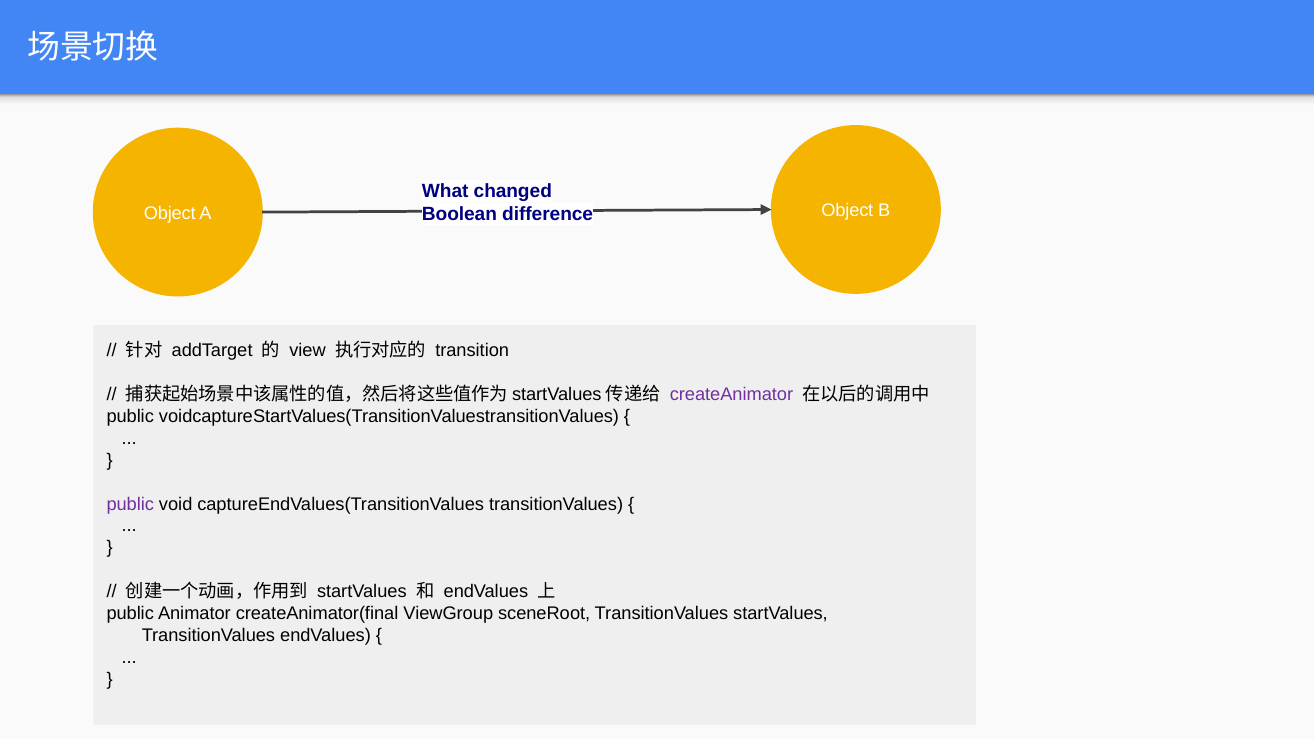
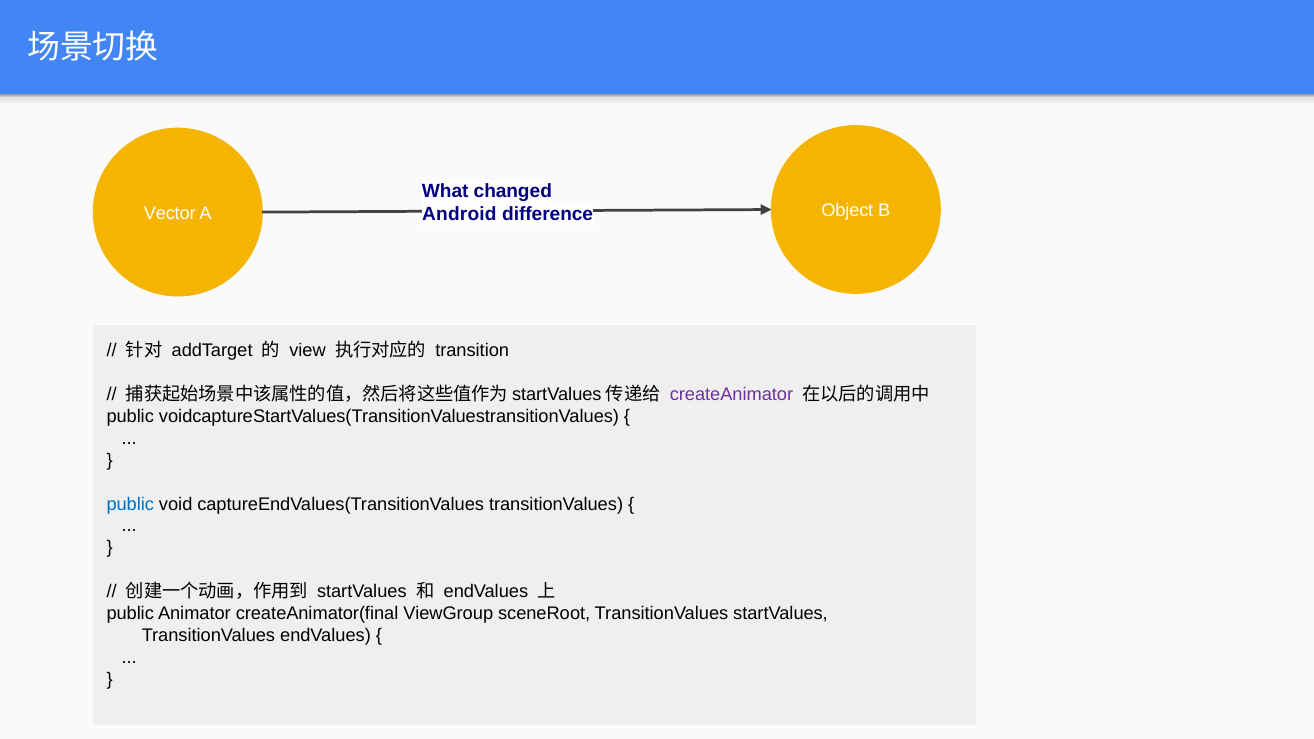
Object: Object -> Vector (170, 213)
Boolean: Boolean -> Android (459, 214)
public colour: purple -> blue (130, 504)
